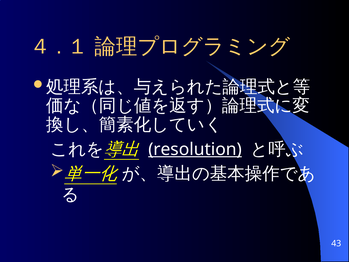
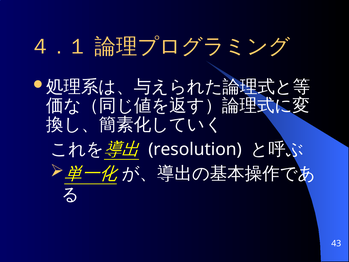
resolution underline: present -> none (195, 149)
